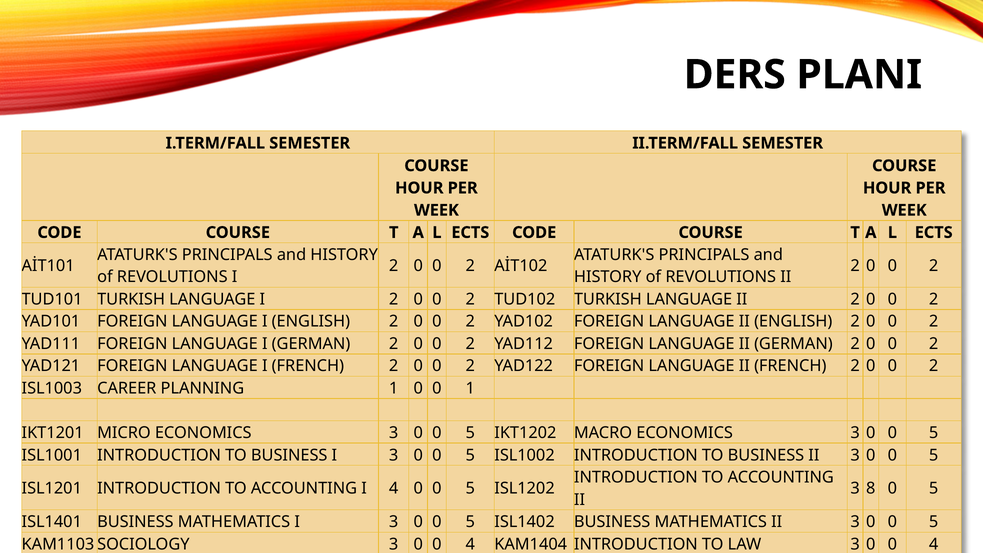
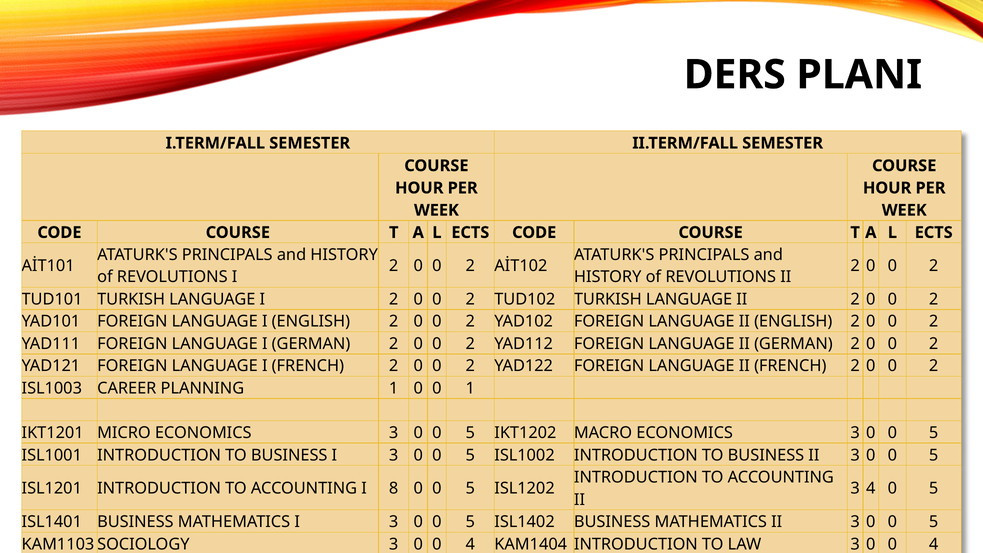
I 4: 4 -> 8 (394, 488)
3 8: 8 -> 4 (871, 488)
